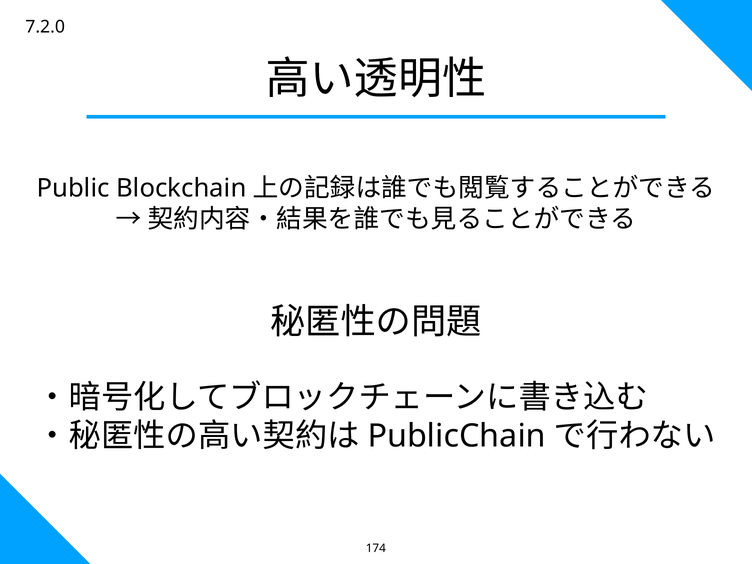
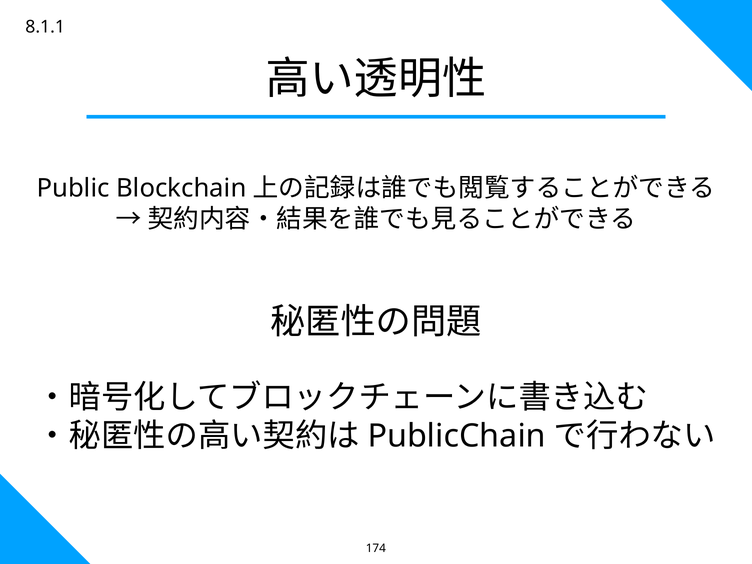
7.2.0: 7.2.0 -> 8.1.1 (45, 27)
